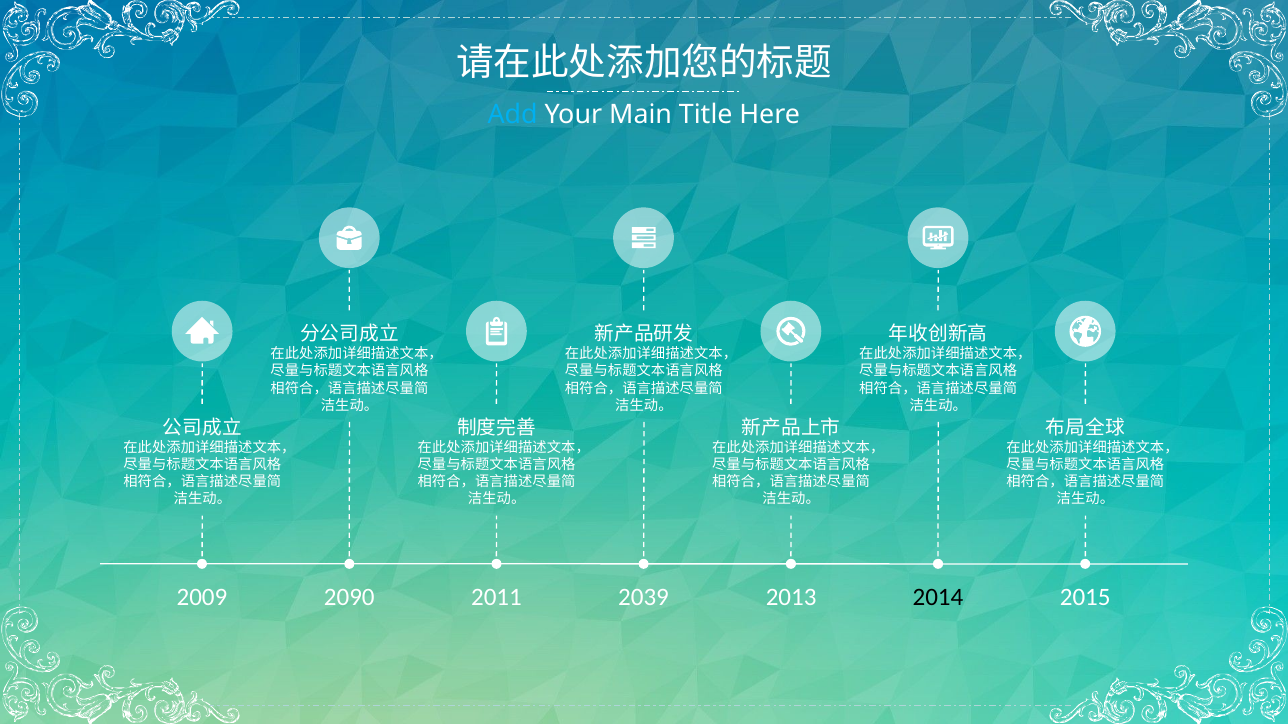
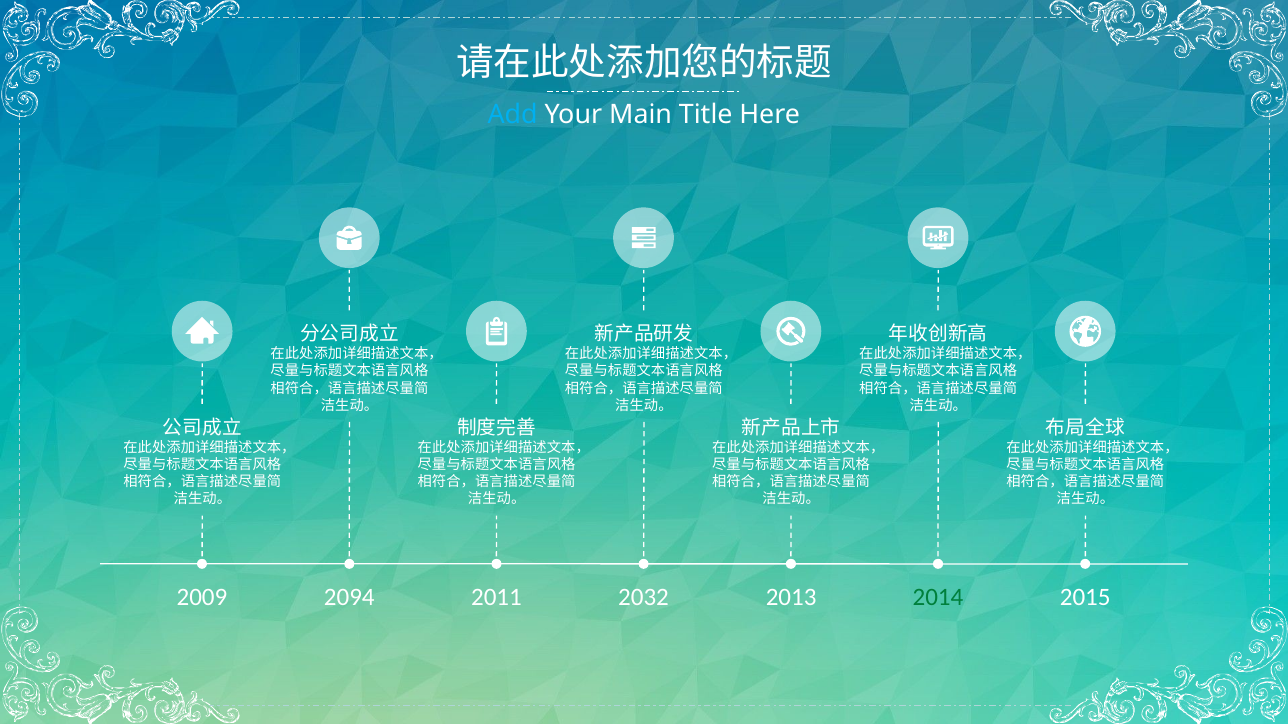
2090: 2090 -> 2094 (349, 598)
2039: 2039 -> 2032 (644, 598)
2014 colour: black -> green (938, 598)
